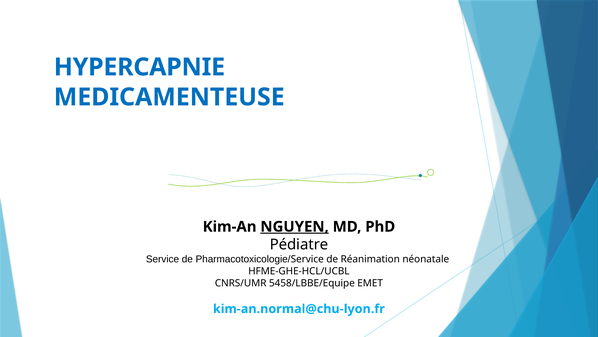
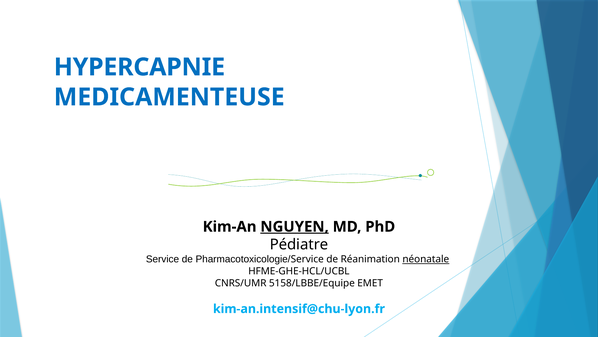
néonatale underline: none -> present (426, 259)
5458/LBBE/Equipe: 5458/LBBE/Equipe -> 5158/LBBE/Equipe (312, 283)
kim-an.normal@chu-lyon.fr: kim-an.normal@chu-lyon.fr -> kim-an.intensif@chu-lyon.fr (299, 308)
